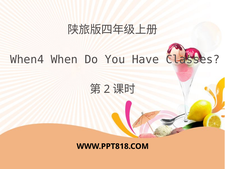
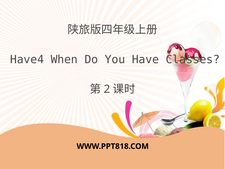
When4: When4 -> Have4 (27, 59)
